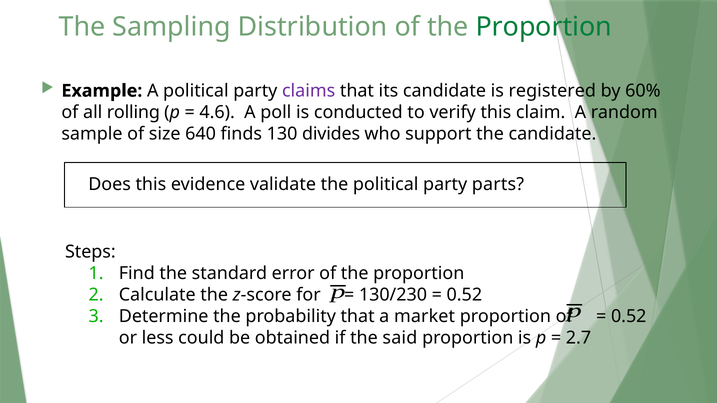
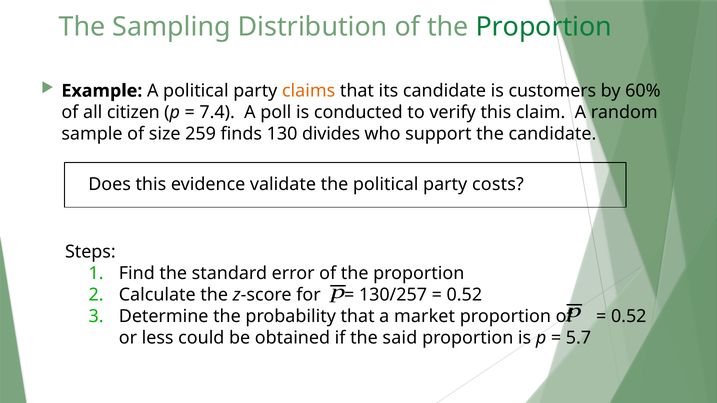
claims colour: purple -> orange (309, 91)
registered: registered -> customers (552, 91)
rolling: rolling -> citizen (133, 112)
4.6: 4.6 -> 7.4 (217, 112)
640: 640 -> 259 (201, 134)
parts: parts -> costs (498, 184)
130/230: 130/230 -> 130/257 (393, 295)
2.7: 2.7 -> 5.7 (578, 338)
